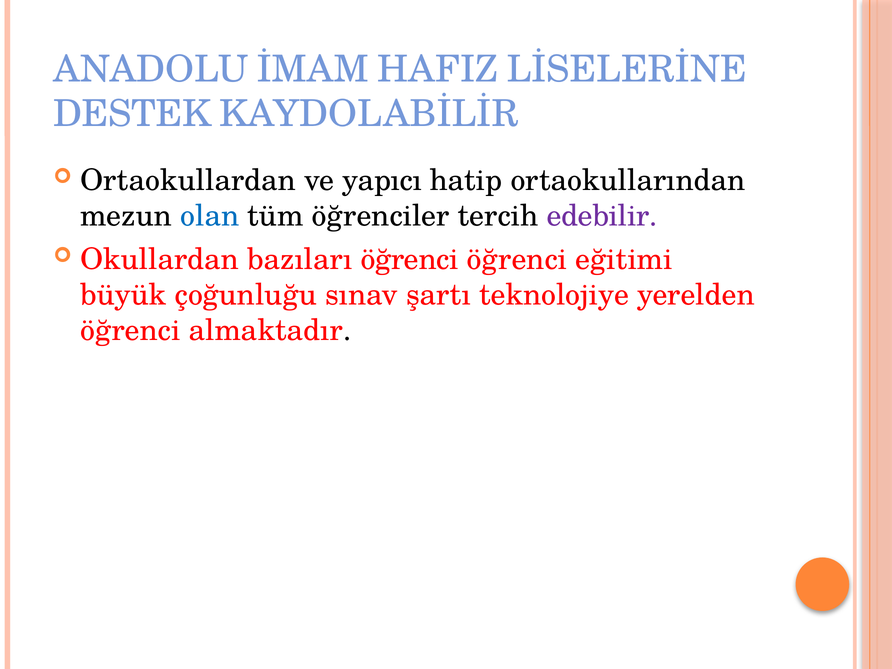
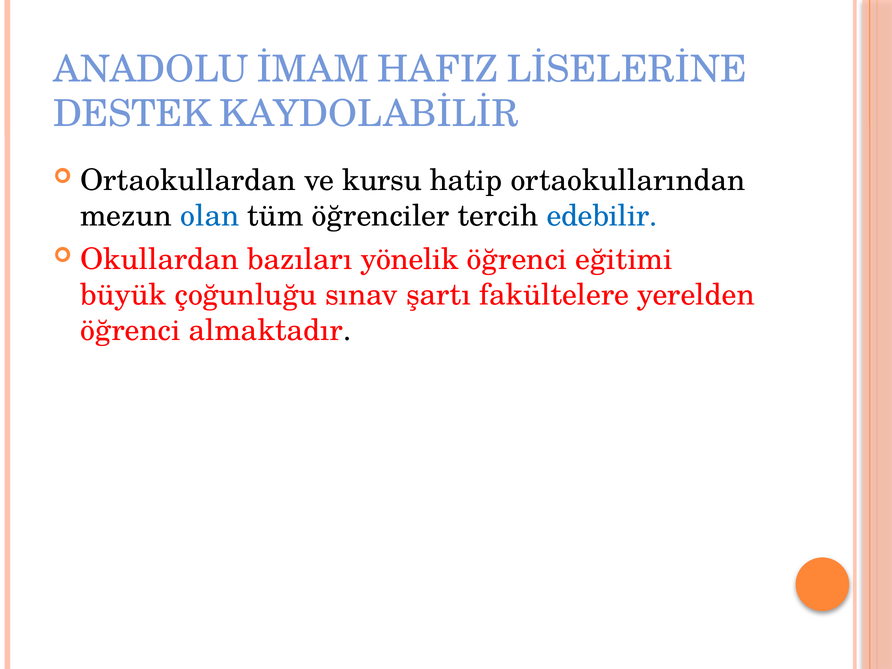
yapıcı: yapıcı -> kursu (382, 180)
edebilir colour: purple -> blue (602, 216)
bazıları öğrenci: öğrenci -> yönelik (410, 259)
teknolojiye: teknolojiye -> fakültelere (554, 295)
